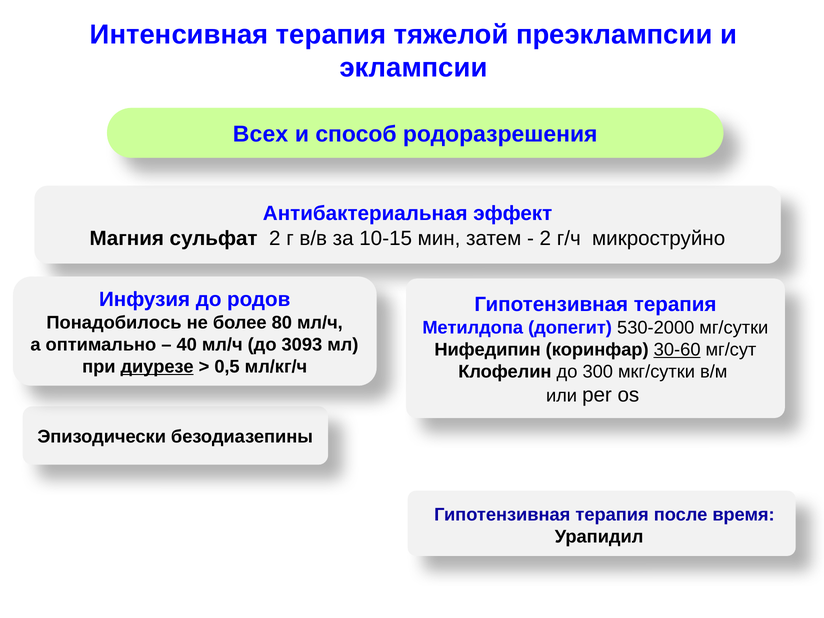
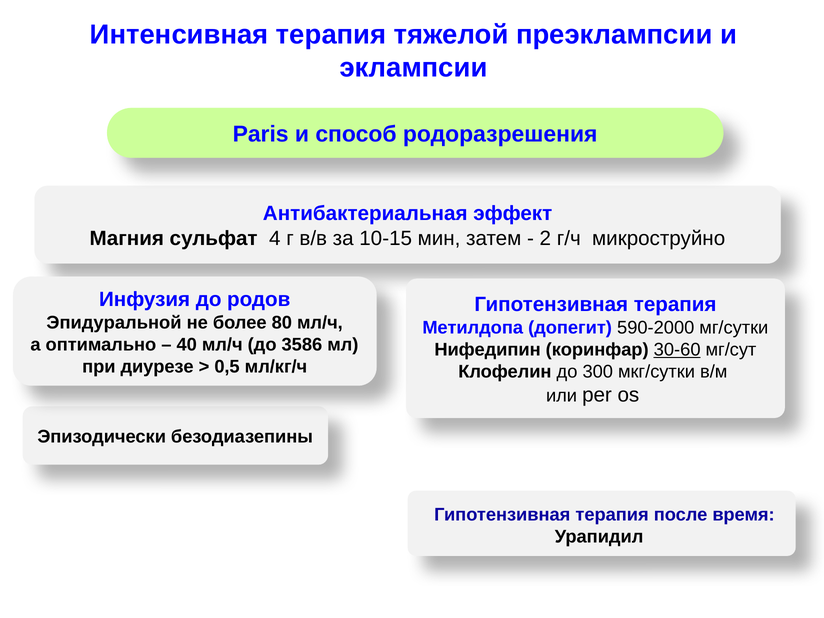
Всех: Всех -> Paris (261, 134)
сульфат 2: 2 -> 4 (275, 238)
Понадобилось: Понадобилось -> Эпидуральной (114, 323)
530-2000: 530-2000 -> 590-2000 (656, 328)
3093: 3093 -> 3586 (302, 345)
диурезе underline: present -> none (157, 367)
